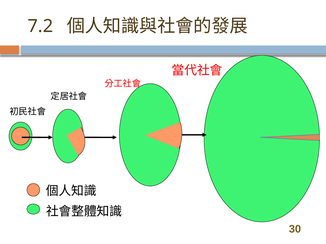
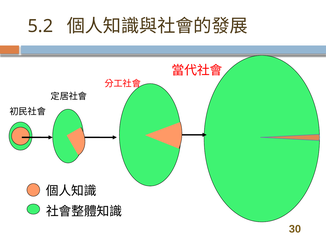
7.2: 7.2 -> 5.2 (40, 26)
